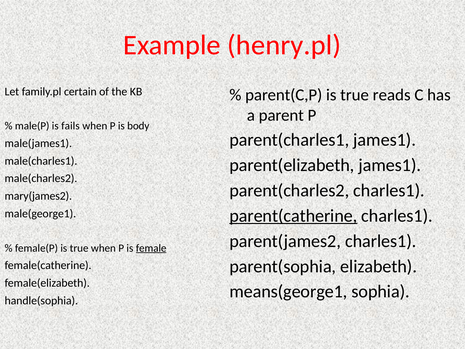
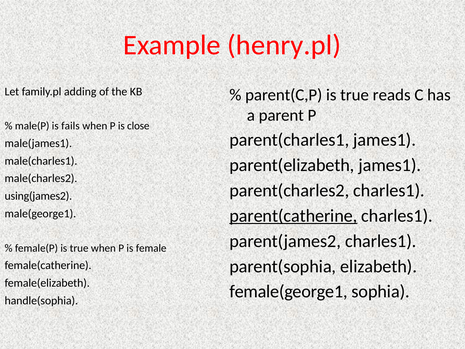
certain: certain -> adding (80, 91)
body: body -> close (138, 126)
mary(james2: mary(james2 -> using(james2 (38, 196)
female underline: present -> none (151, 248)
means(george1: means(george1 -> female(george1 (288, 291)
